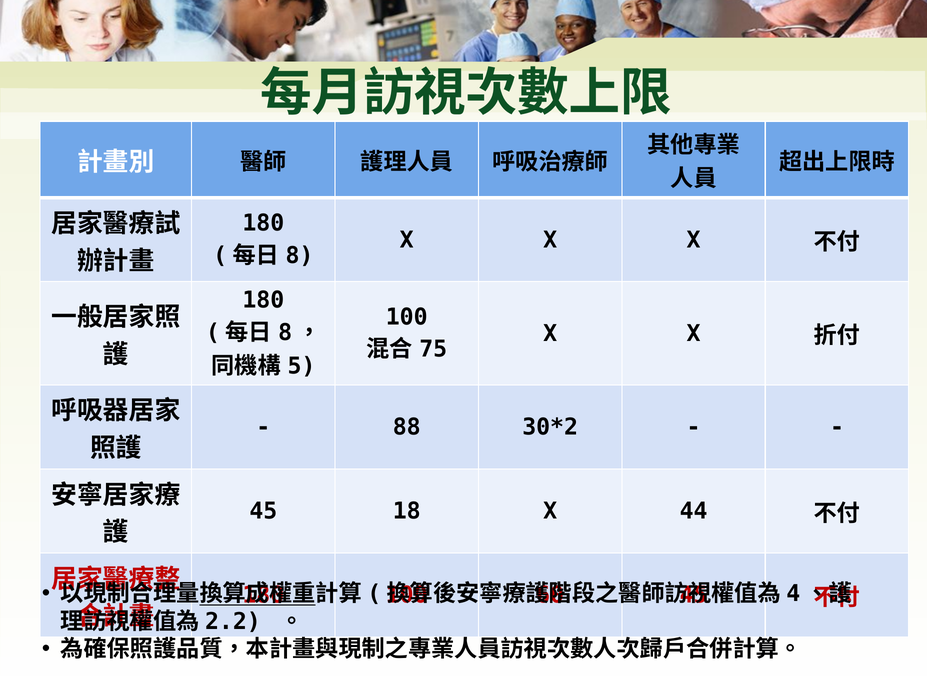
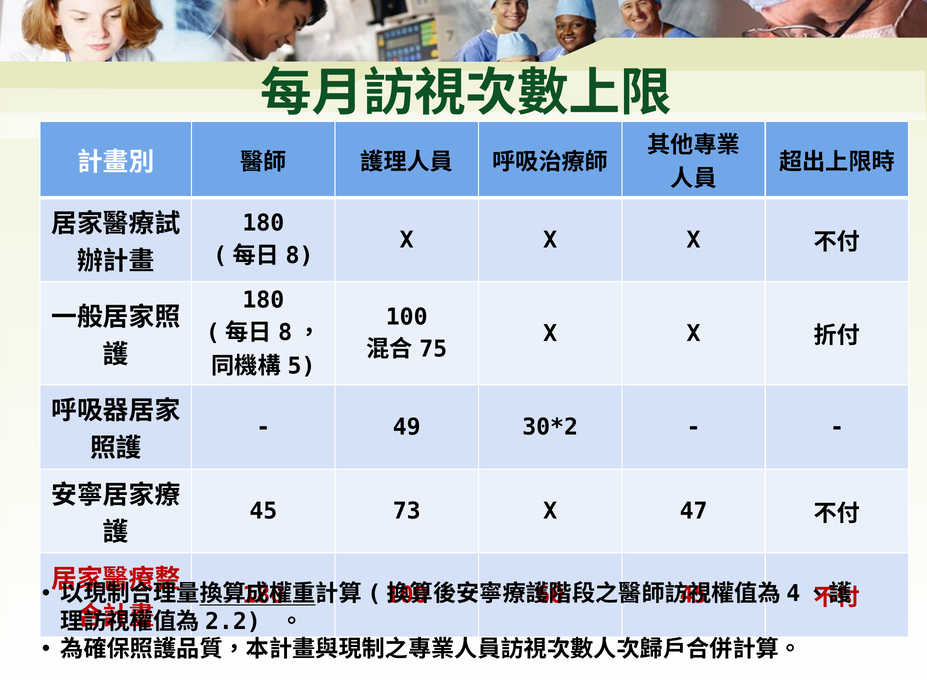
88: 88 -> 49 (407, 427)
18: 18 -> 73 (407, 511)
44: 44 -> 47 (694, 511)
